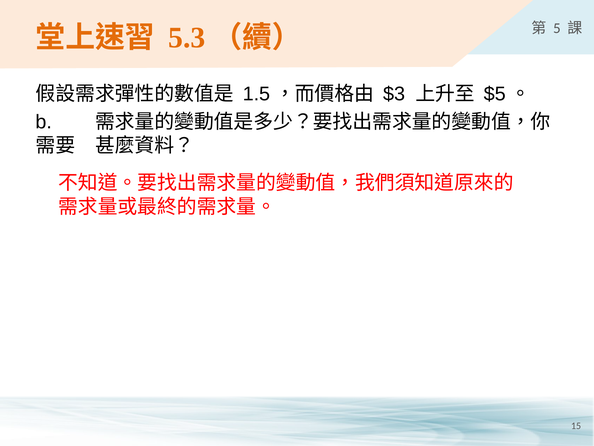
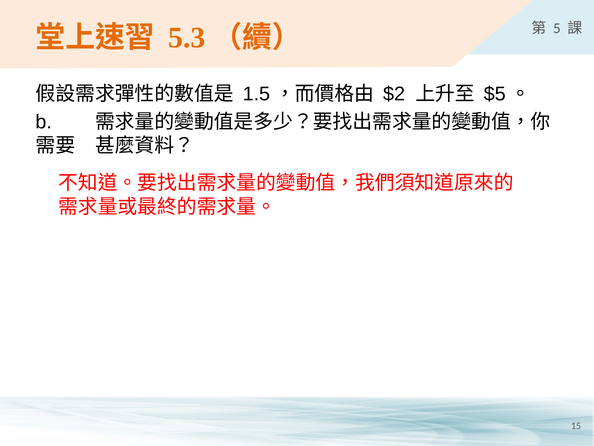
$3: $3 -> $2 (394, 94)
